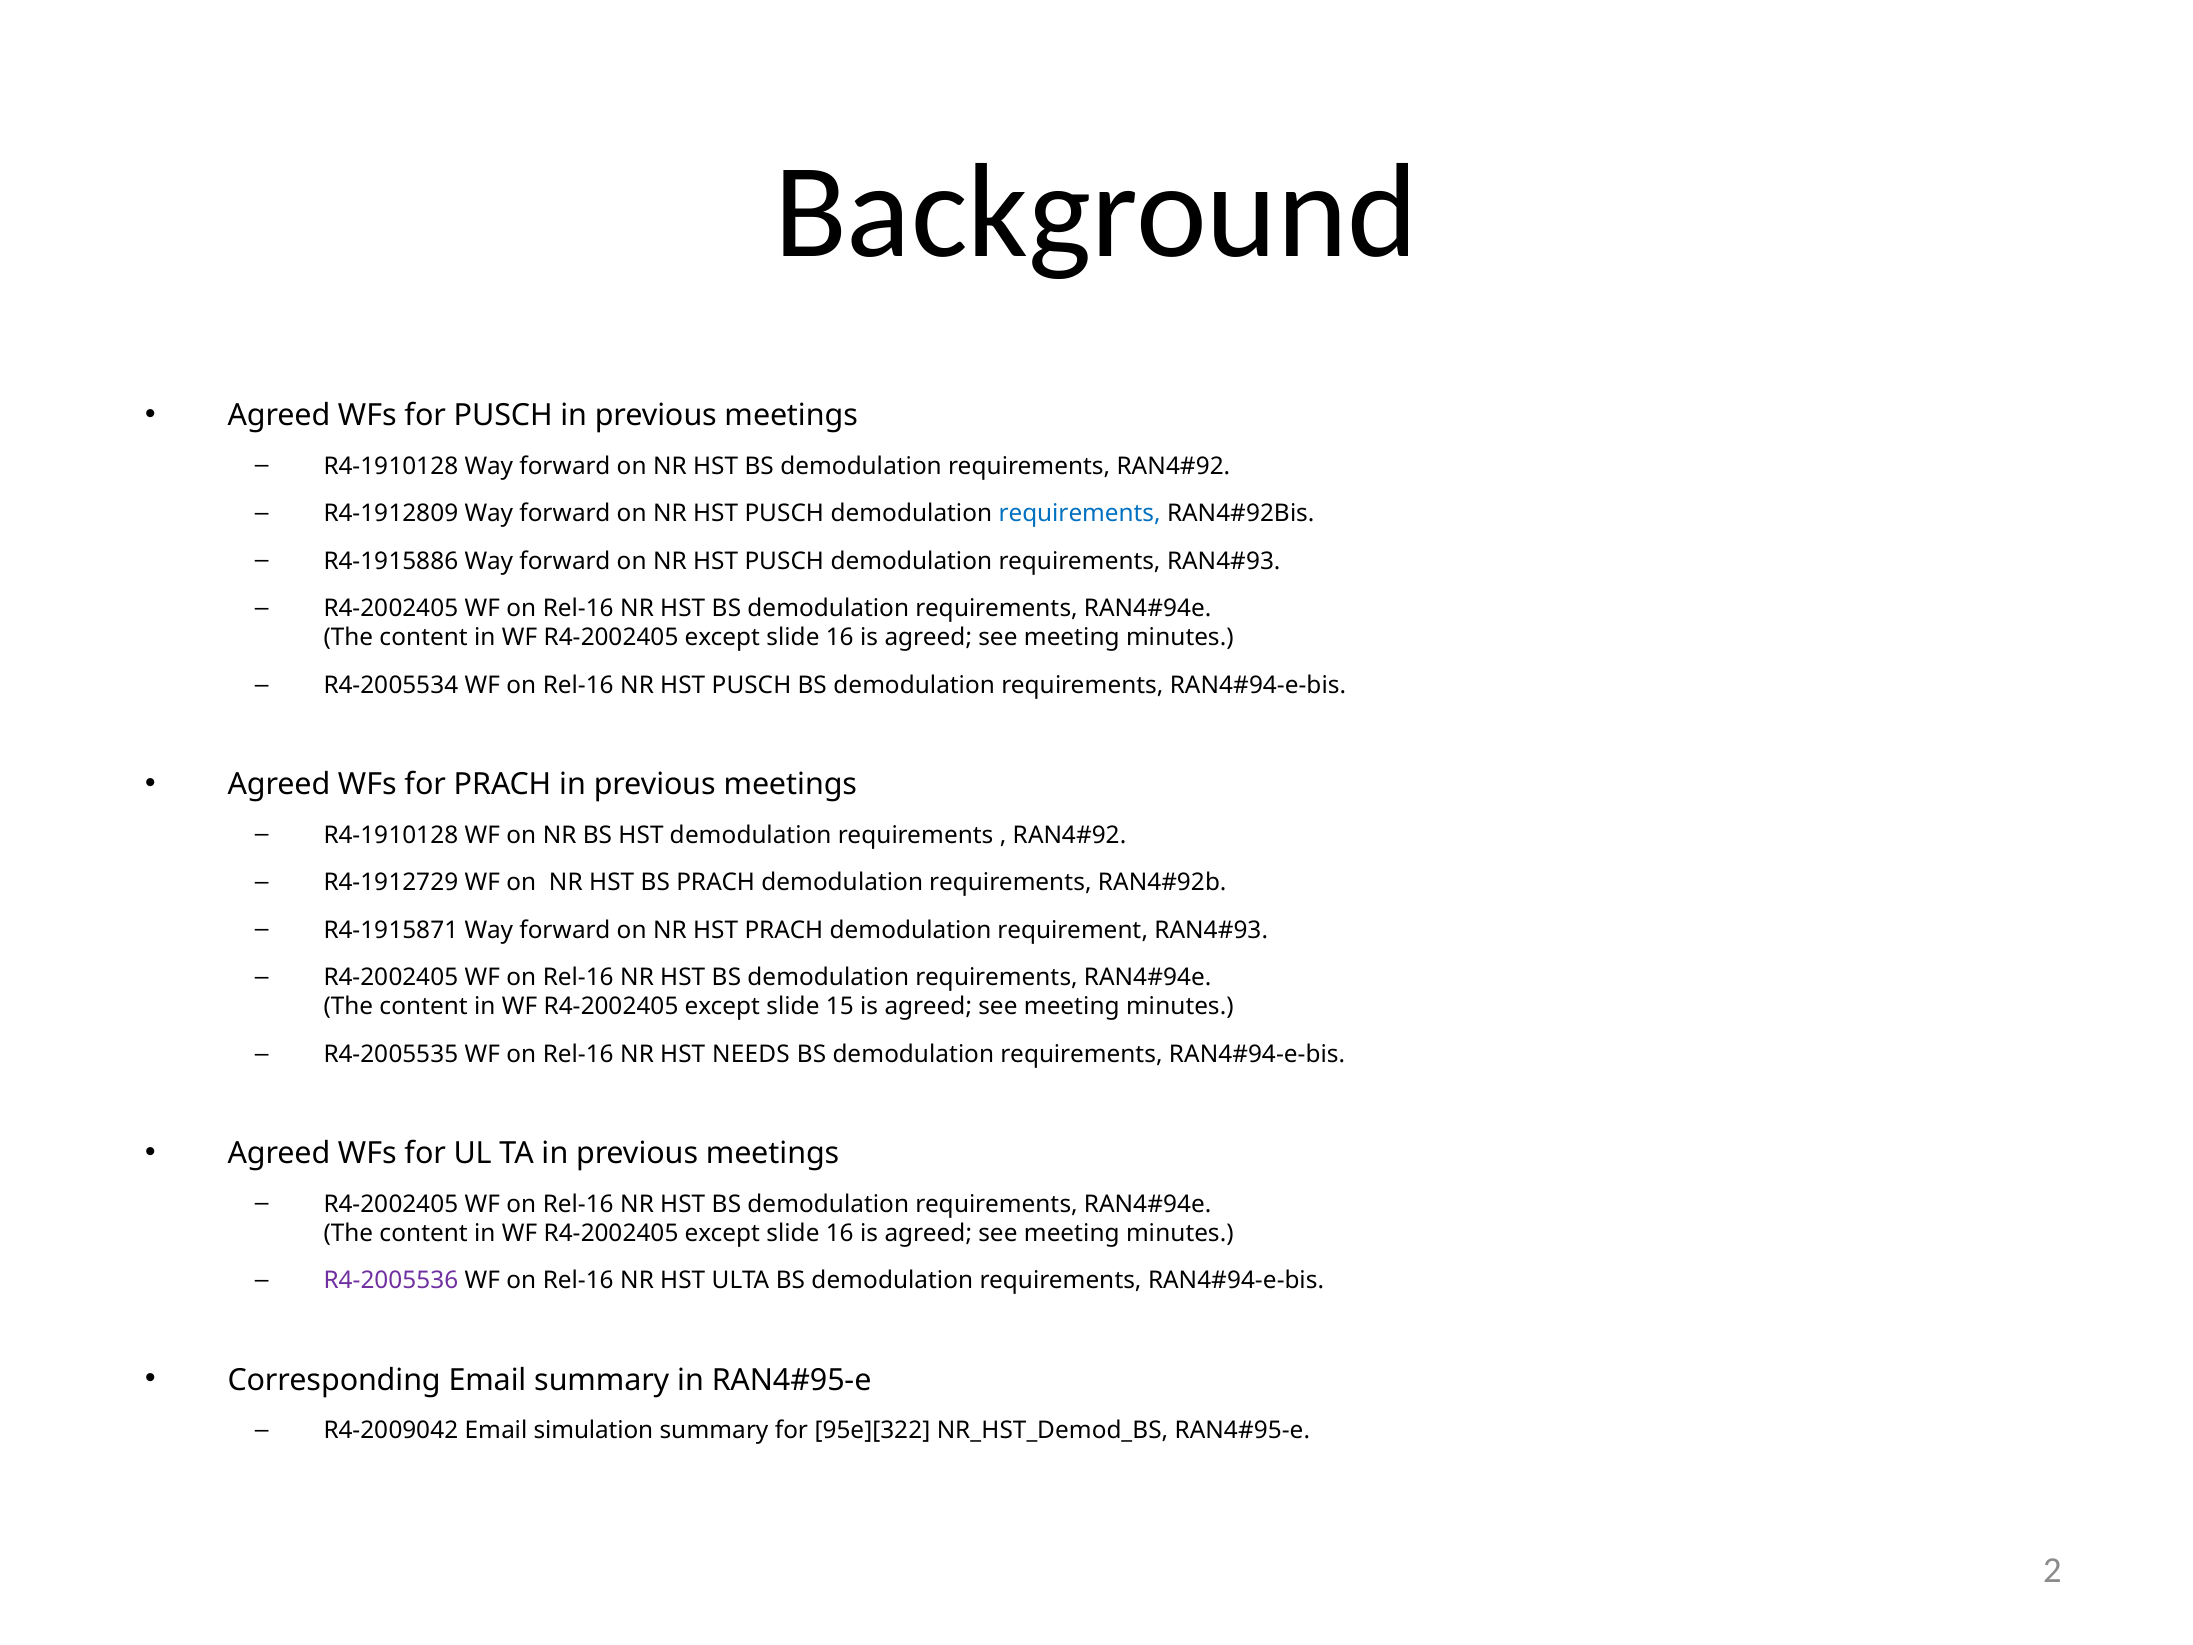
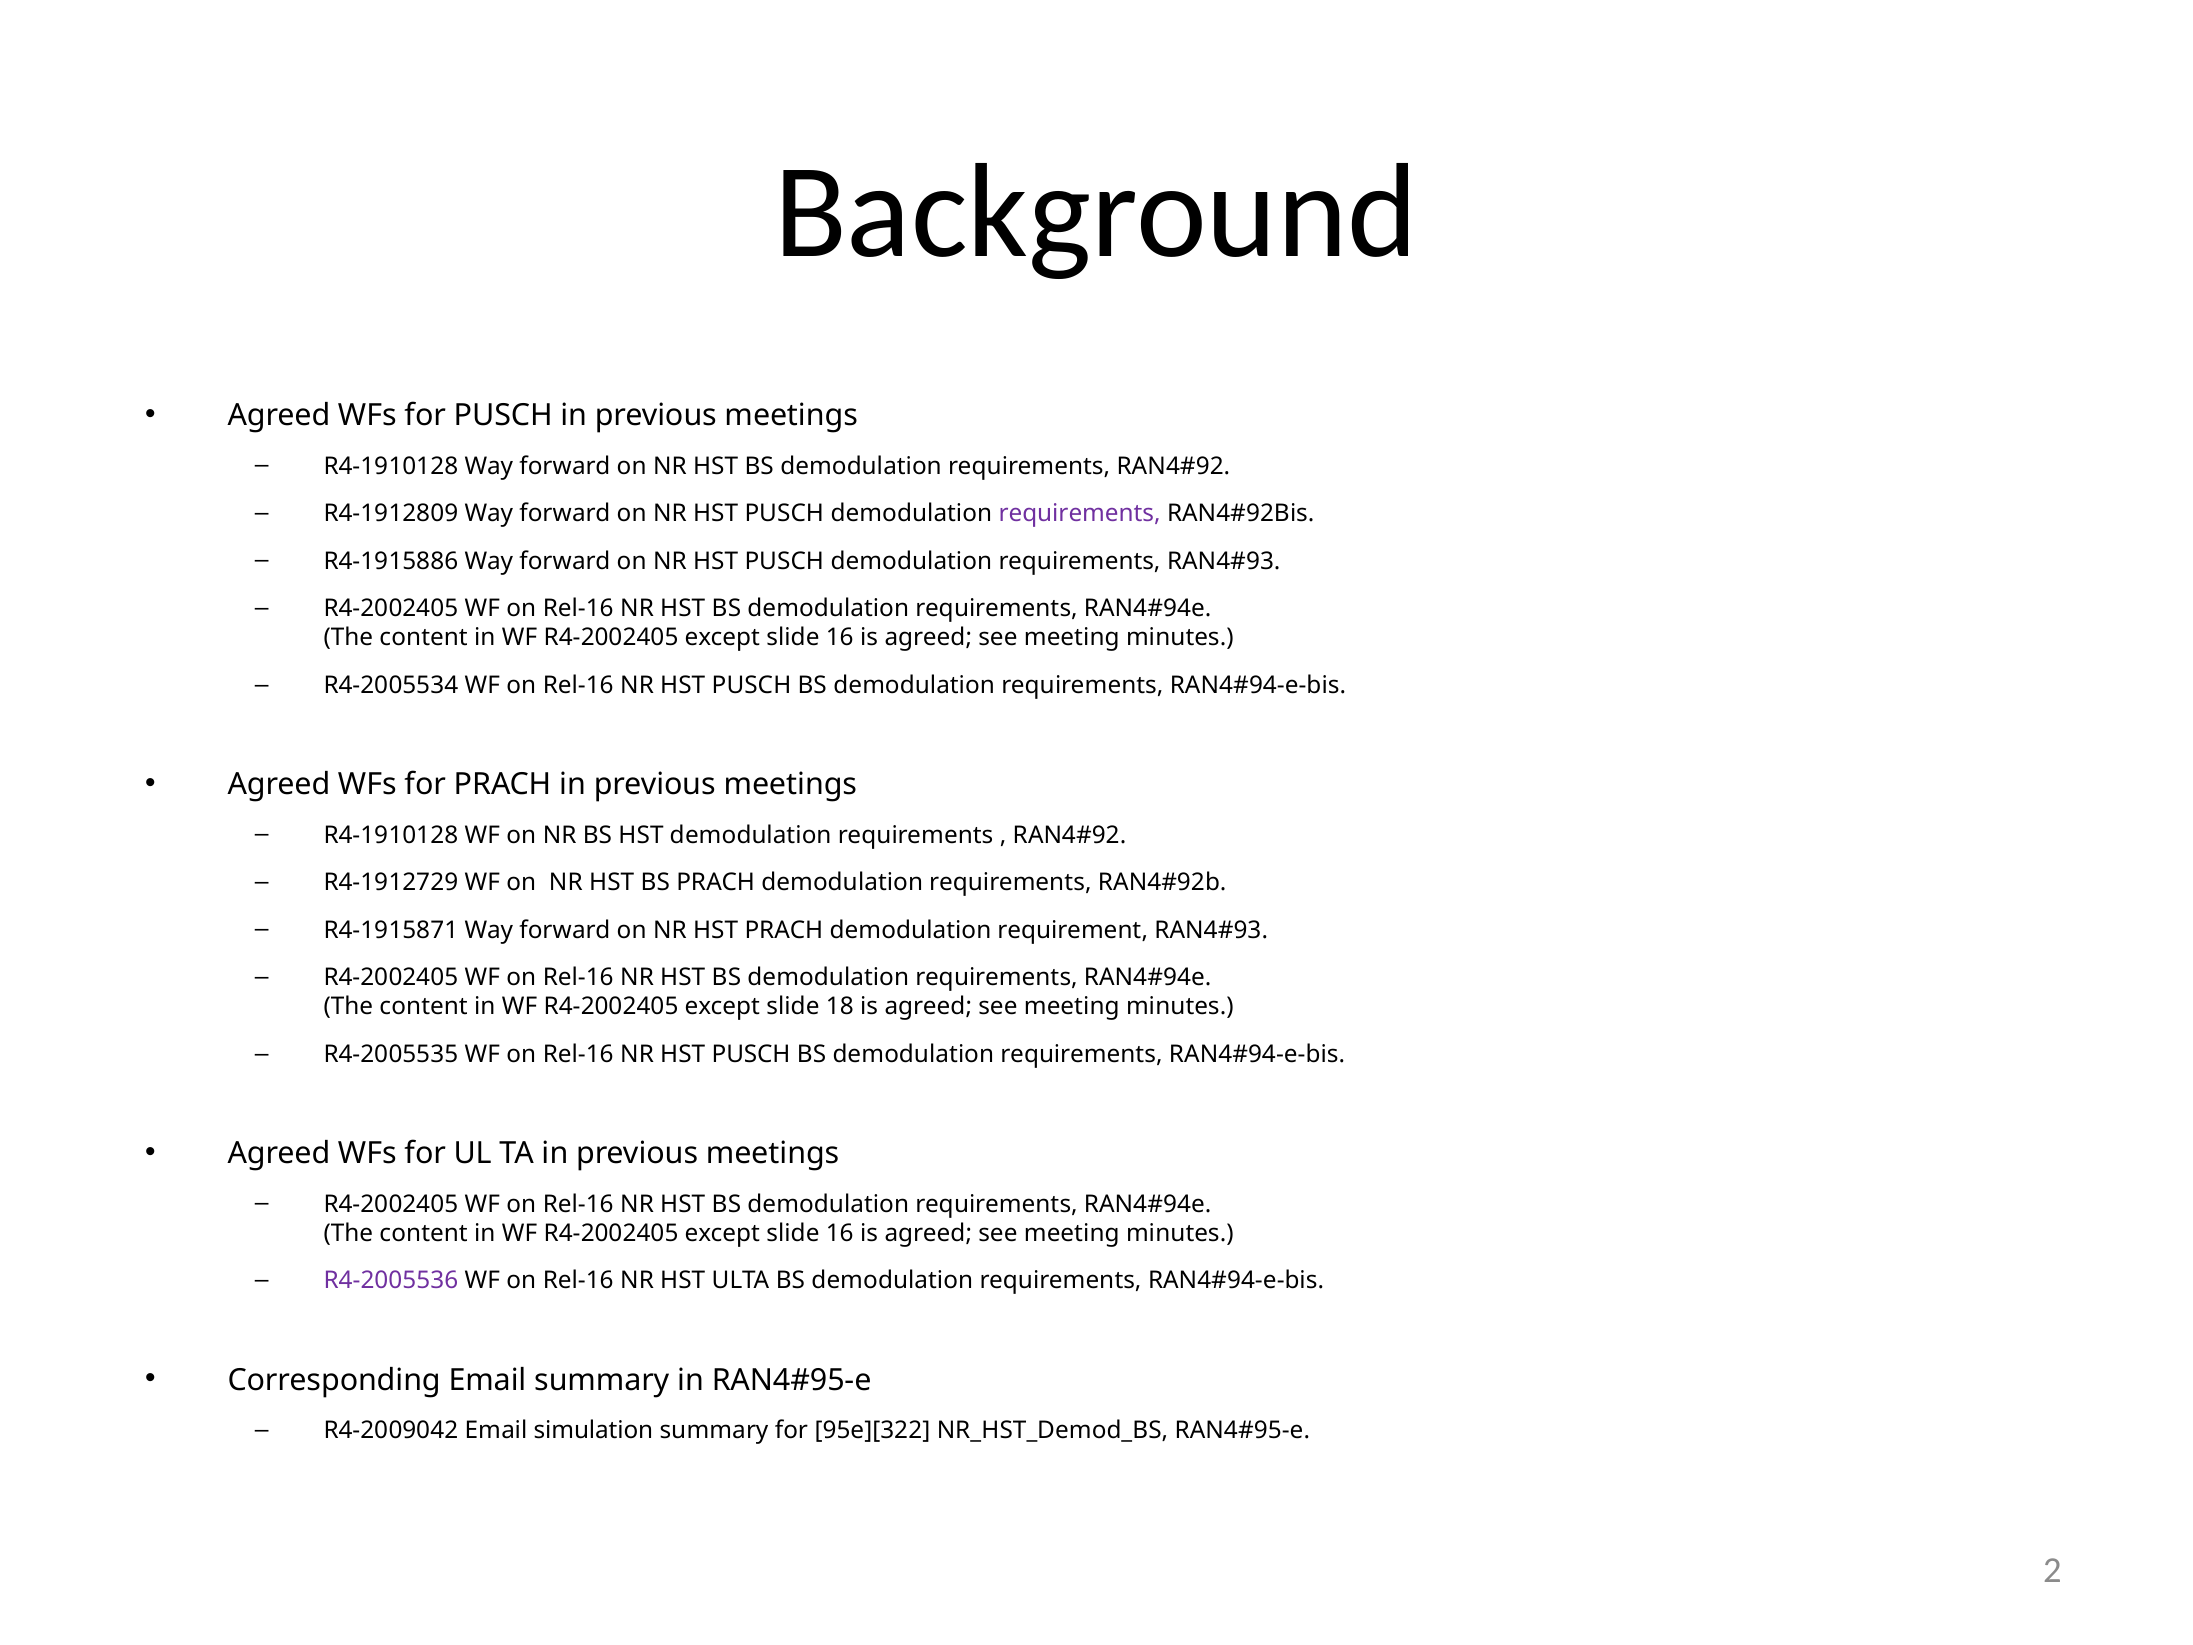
requirements colour: blue -> purple (1080, 513)
15: 15 -> 18 (840, 1007)
NEEDS: NEEDS -> PUSCH (751, 1054)
